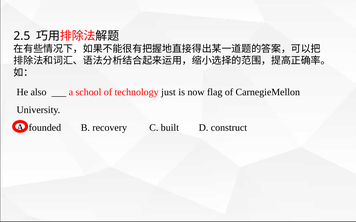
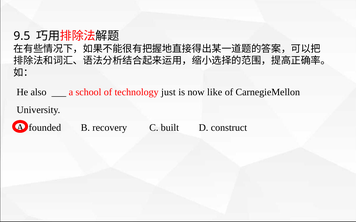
2.5: 2.5 -> 9.5 (22, 36)
flag: flag -> like (215, 92)
